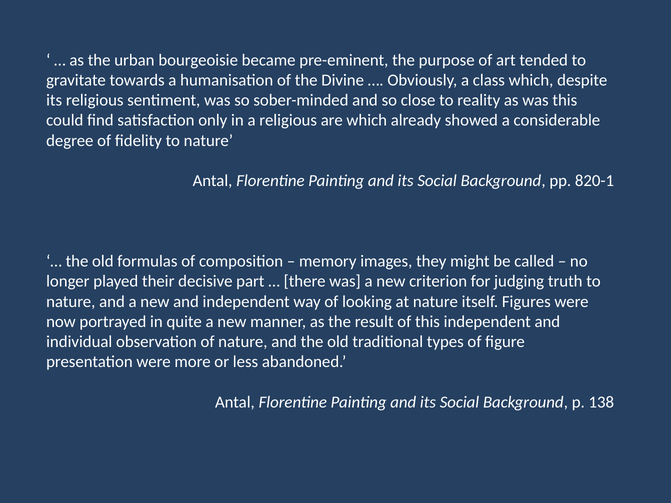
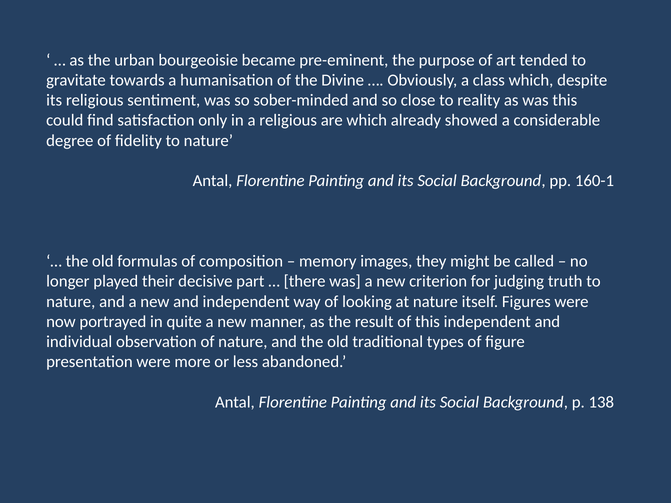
820-1: 820-1 -> 160-1 (595, 181)
